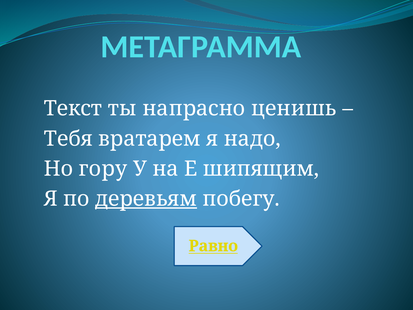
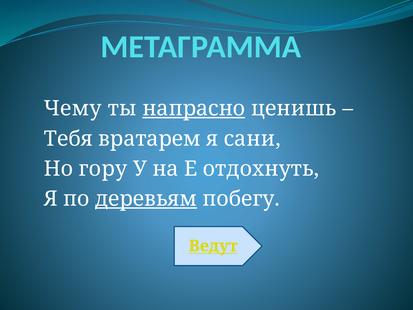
Текст: Текст -> Чему (73, 109)
напрасно underline: none -> present (194, 109)
надо: надо -> сани (252, 139)
шипящим: шипящим -> отдохнуть (261, 169)
Равно: Равно -> Ведут (213, 246)
